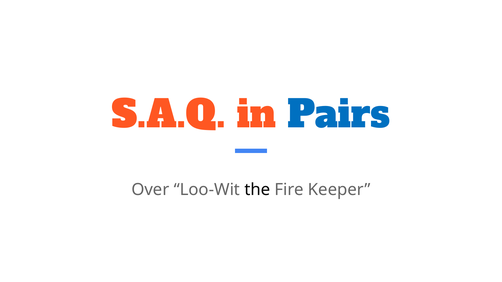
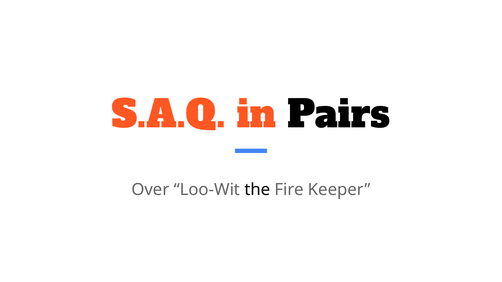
Pairs colour: blue -> black (339, 115)
